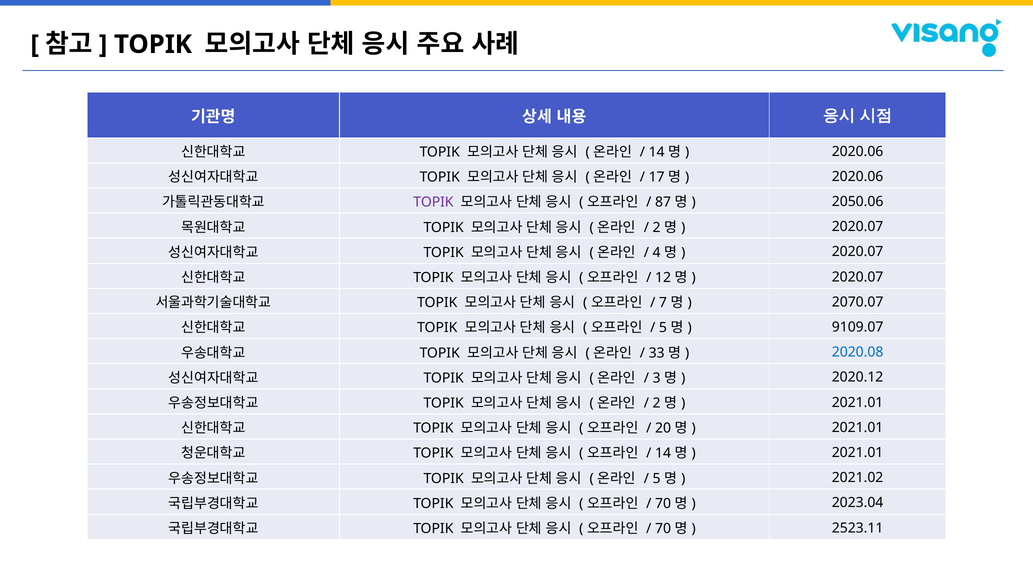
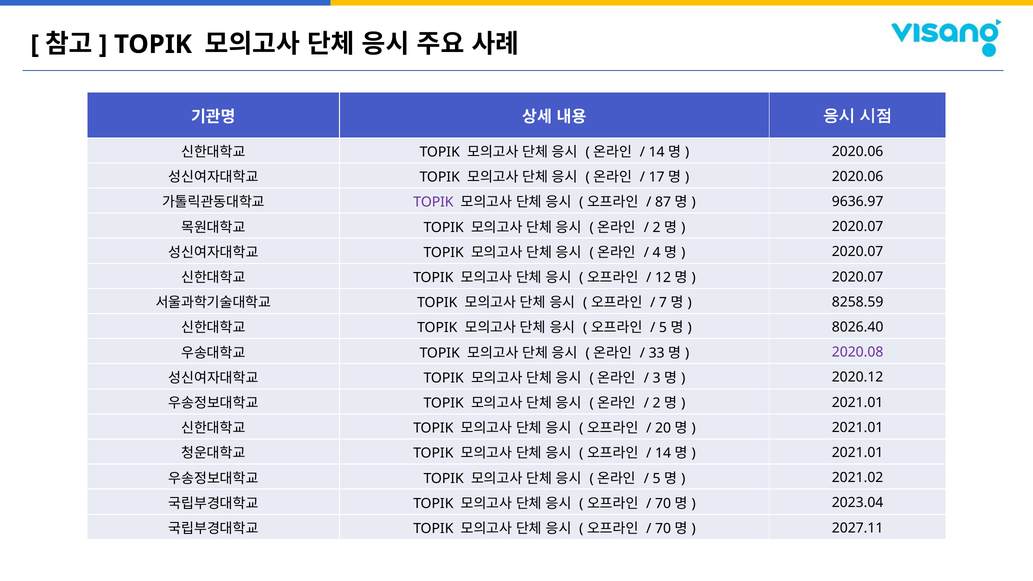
2050.06: 2050.06 -> 9636.97 (858, 202)
2070.07: 2070.07 -> 8258.59 (858, 302)
9109.07: 9109.07 -> 8026.40 (858, 327)
2020.08 colour: blue -> purple (858, 352)
2523.11: 2523.11 -> 2027.11 (858, 528)
